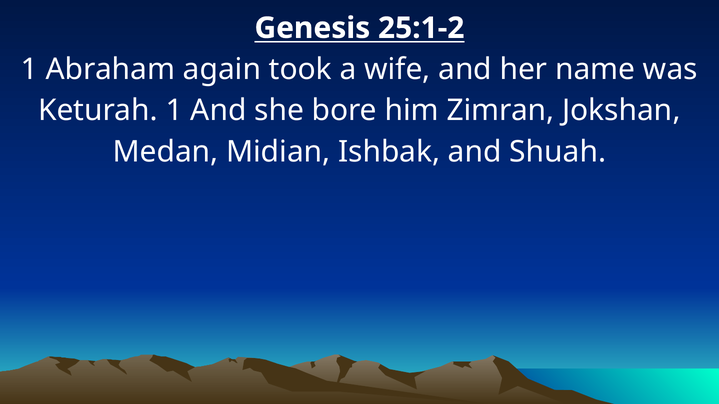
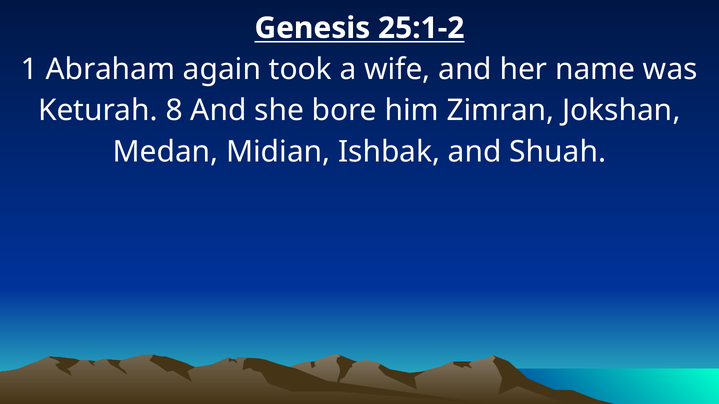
Keturah 1: 1 -> 8 (174, 111)
